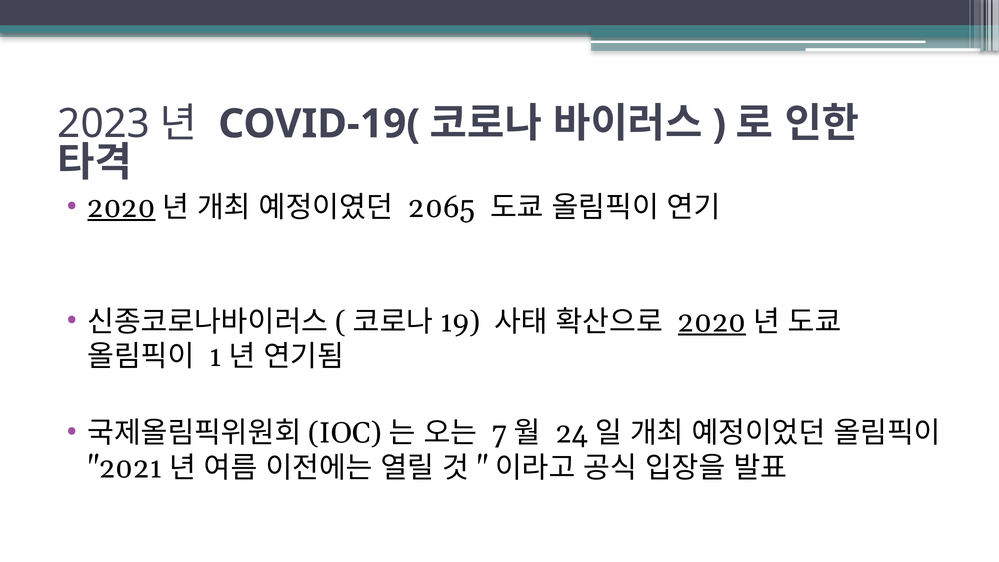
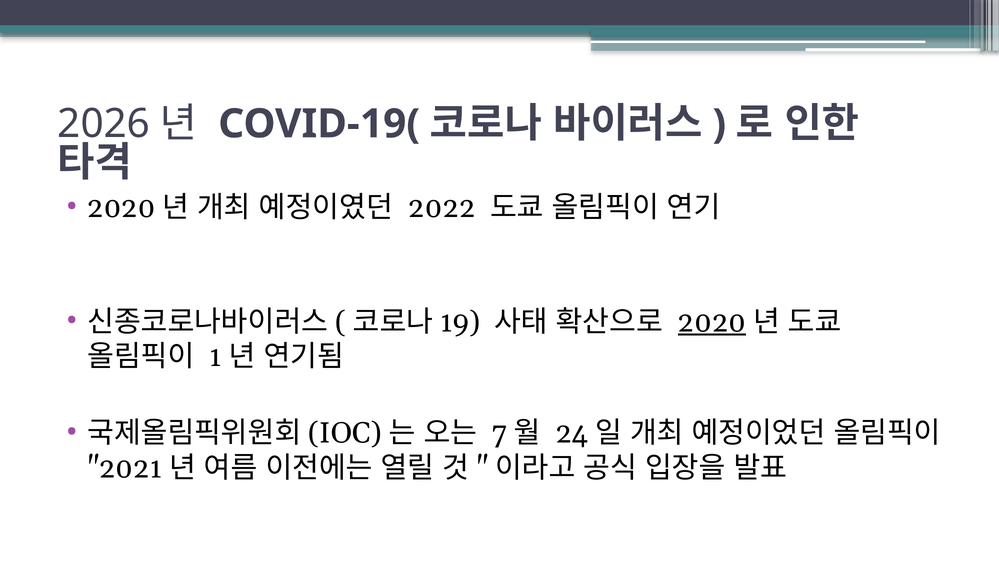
2023: 2023 -> 2026 (104, 124)
2020 underline: present -> none (121, 208)
2065: 2065 -> 2022 (442, 208)
